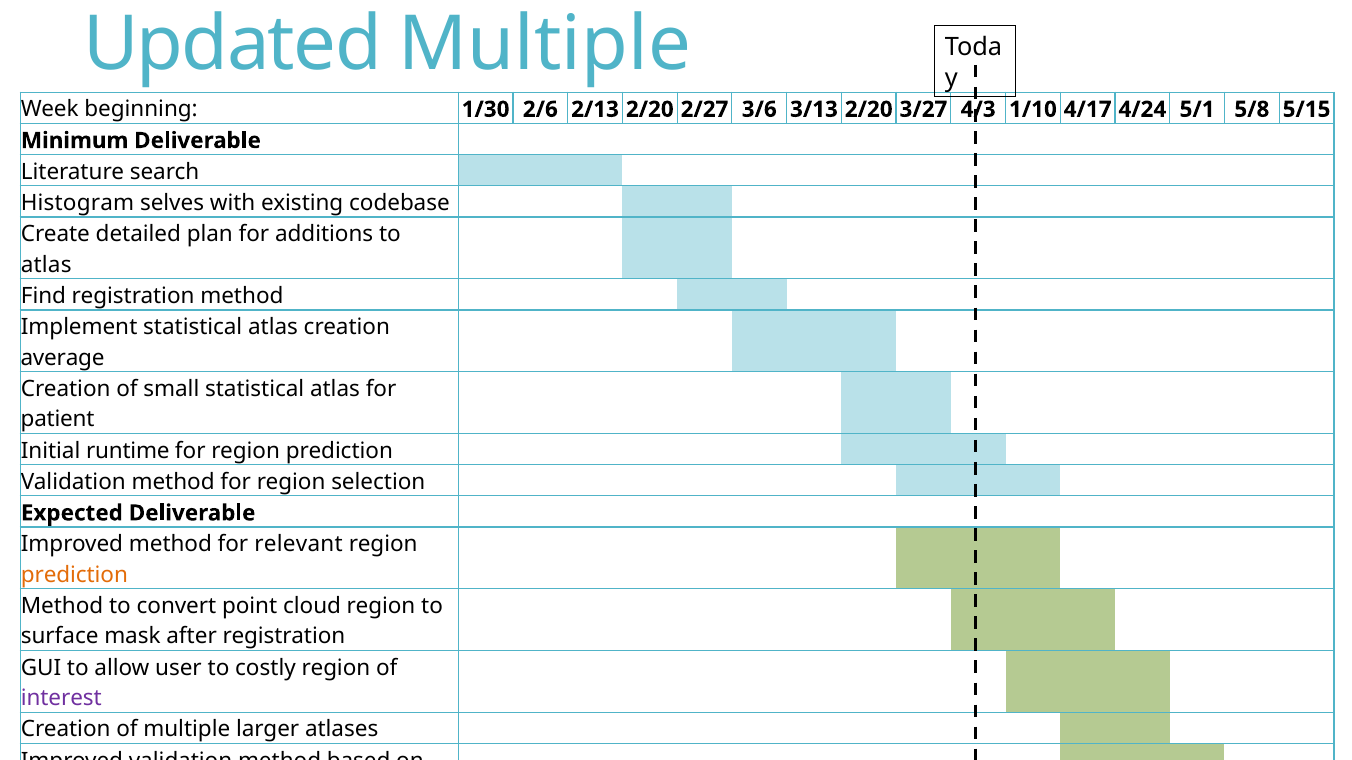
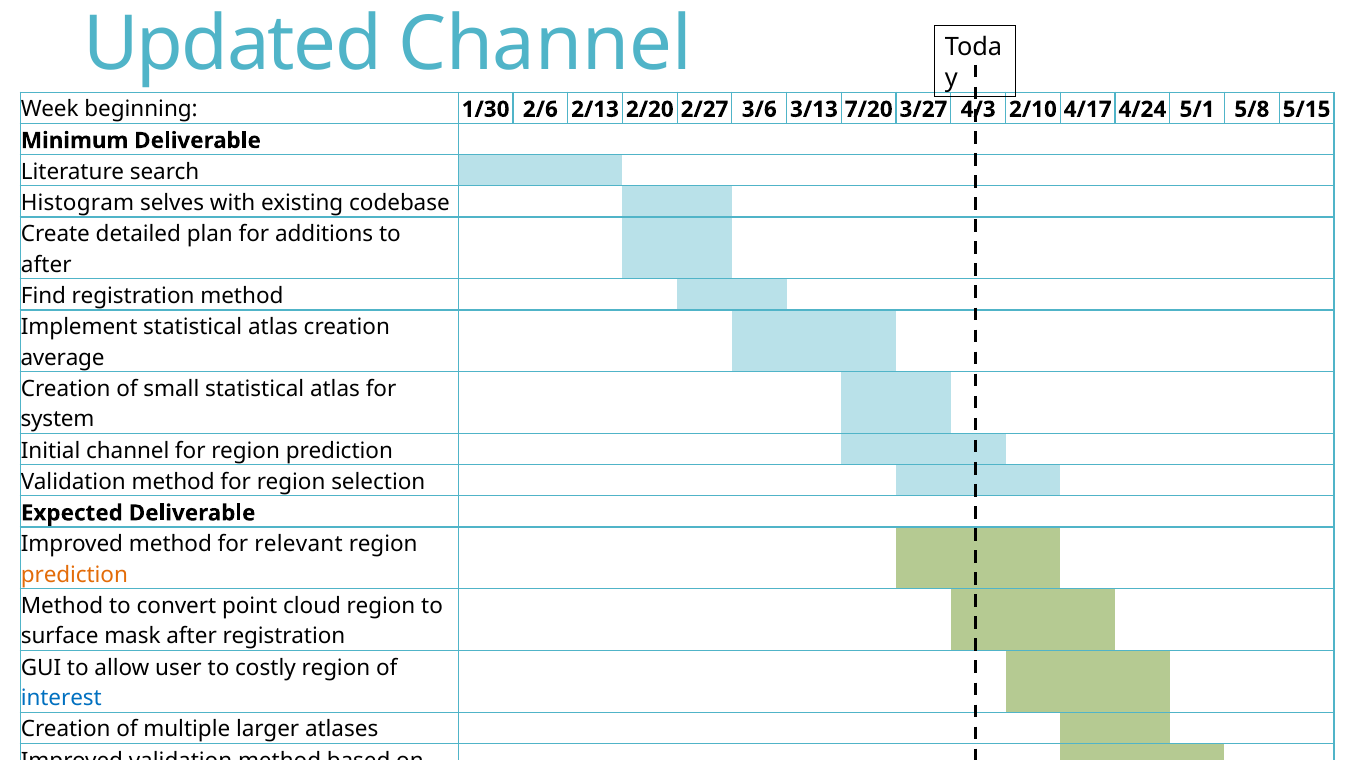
Updated Multiple: Multiple -> Channel (545, 44)
3/13 2/20: 2/20 -> 7/20 (869, 109)
1/10: 1/10 -> 2/10 (1033, 109)
atlas: atlas -> after (46, 265)
patient: patient -> system (58, 420)
Initial runtime: runtime -> channel (128, 451)
interest colour: purple -> blue (61, 699)
